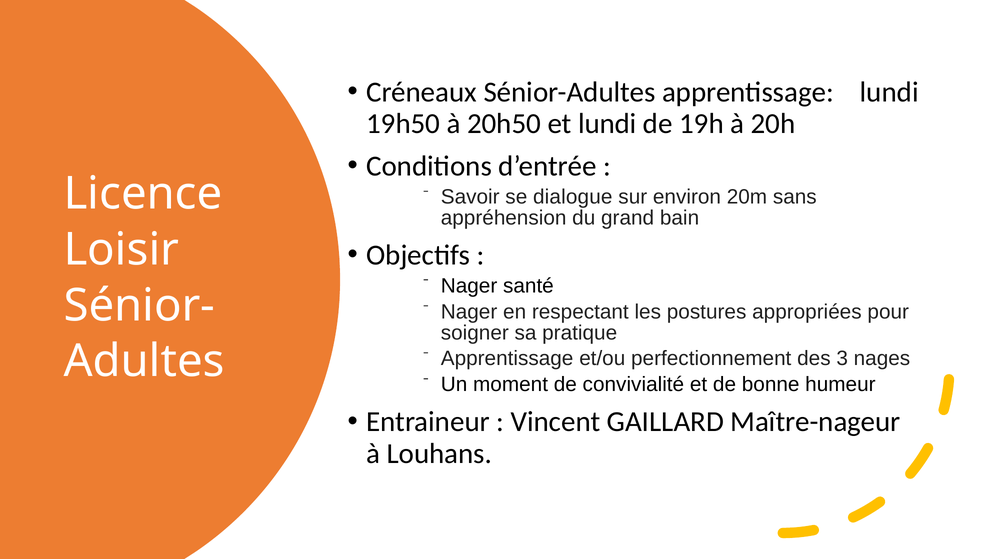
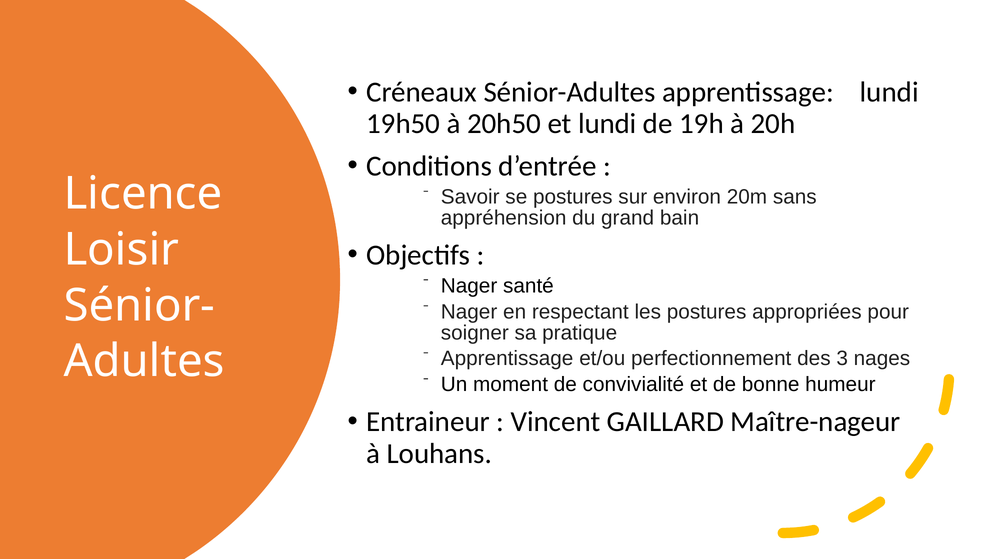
se dialogue: dialogue -> postures (573, 197)
